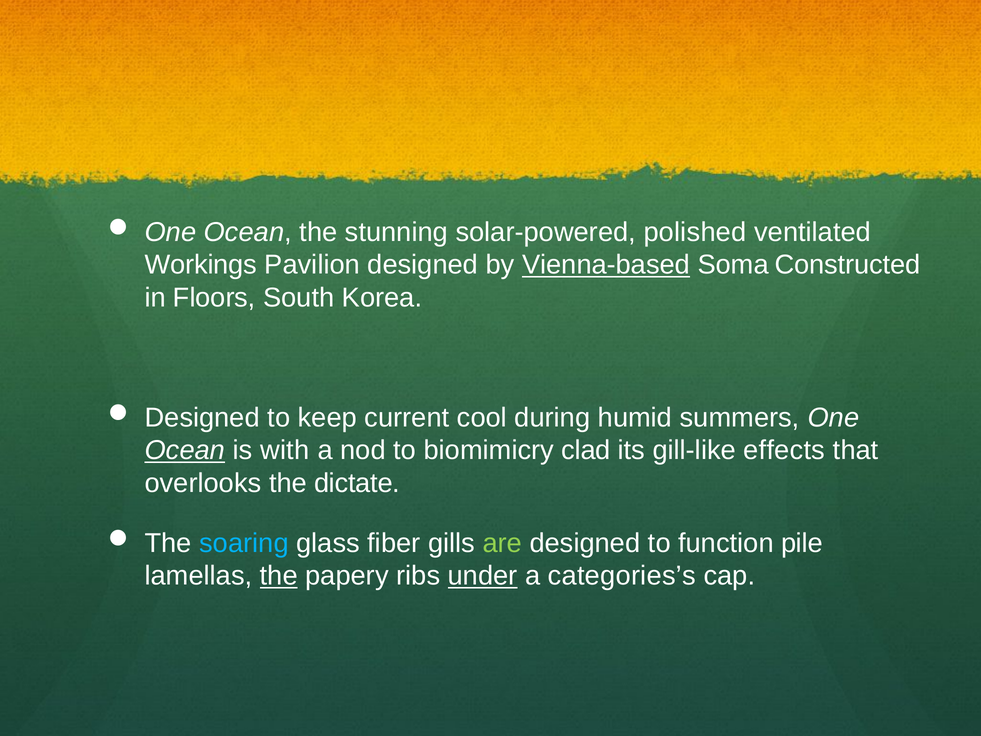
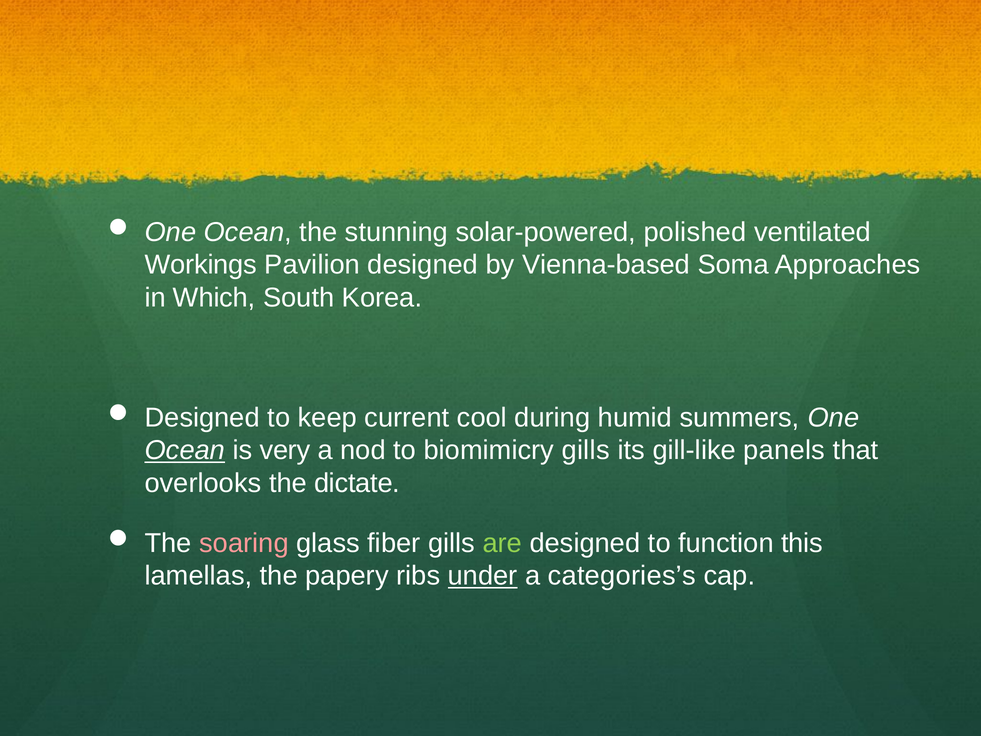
Vienna-based underline: present -> none (606, 265)
Constructed: Constructed -> Approaches (848, 265)
Floors: Floors -> Which (214, 298)
with: with -> very (285, 450)
biomimicry clad: clad -> gills (586, 450)
effects: effects -> panels (784, 450)
soaring colour: light blue -> pink (244, 543)
pile: pile -> this (802, 543)
the underline: present -> none (279, 576)
